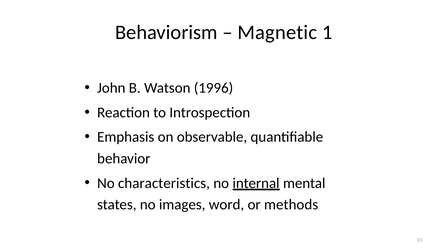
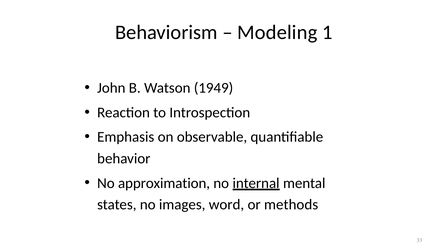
Magnetic: Magnetic -> Modeling (277, 33)
1996: 1996 -> 1949 (214, 88)
characteristics: characteristics -> approximation (164, 183)
